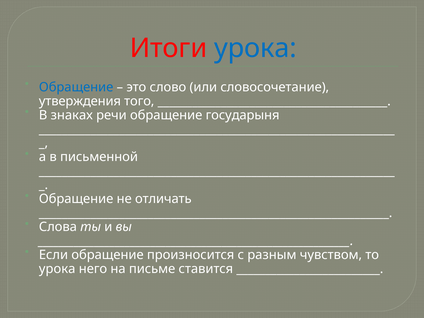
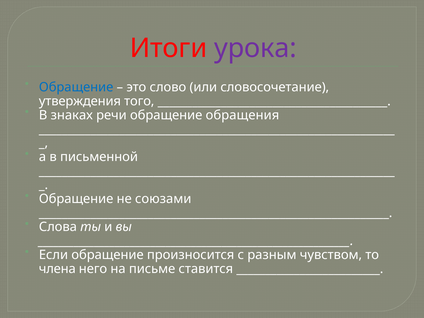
урока colour: blue -> purple (256, 48)
государыня: государыня -> обращения (242, 115)
отличать: отличать -> союзами (163, 199)
урока: урока -> члена (57, 269)
